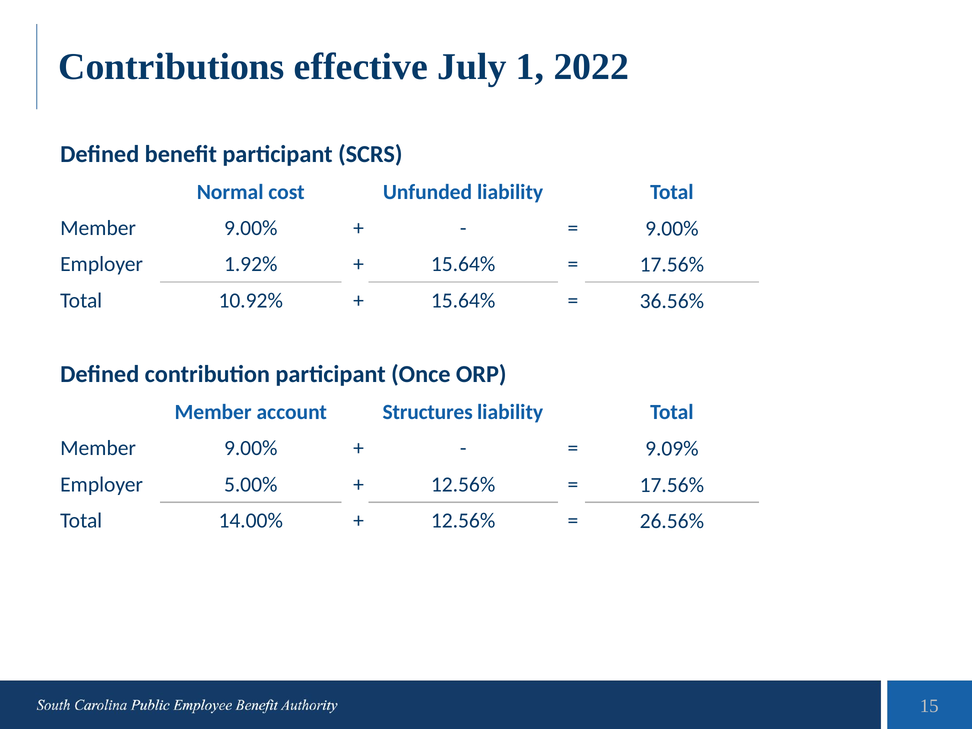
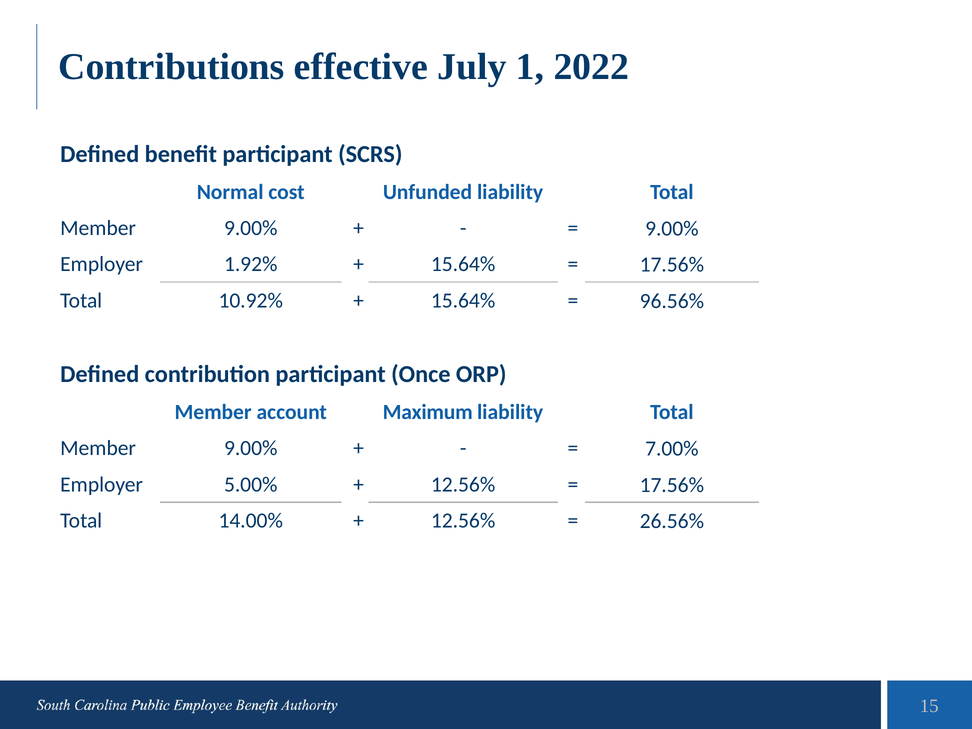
36.56%: 36.56% -> 96.56% (672, 301)
Structures: Structures -> Maximum (428, 412)
9.09%: 9.09% -> 7.00% (672, 449)
